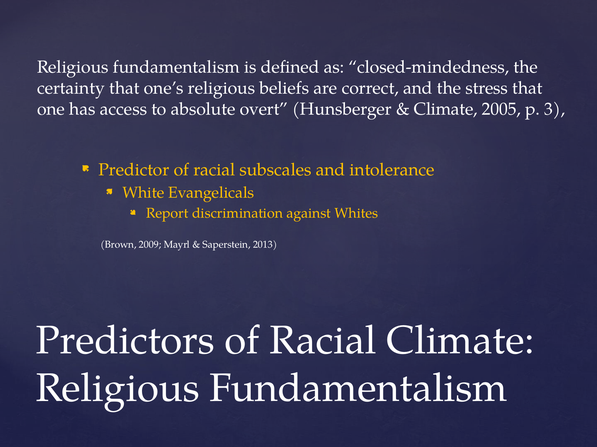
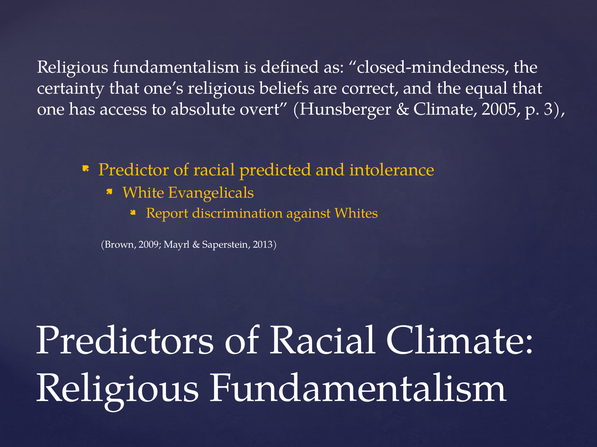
stress: stress -> equal (487, 88)
subscales: subscales -> predicted (276, 170)
